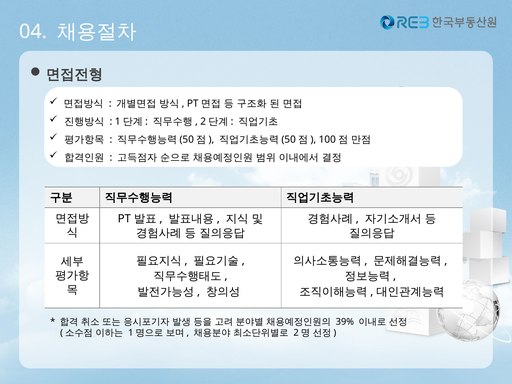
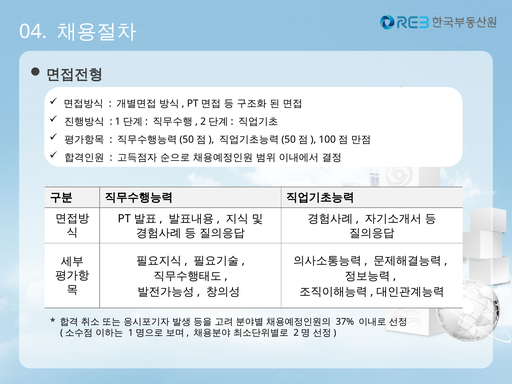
39%: 39% -> 37% (345, 322)
